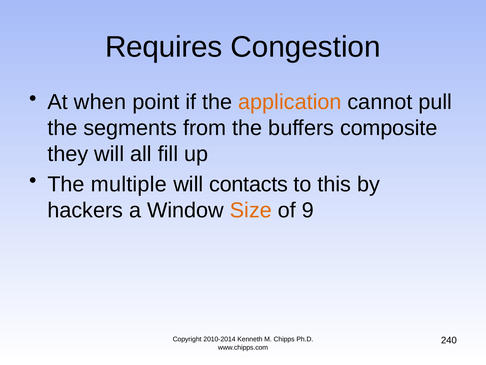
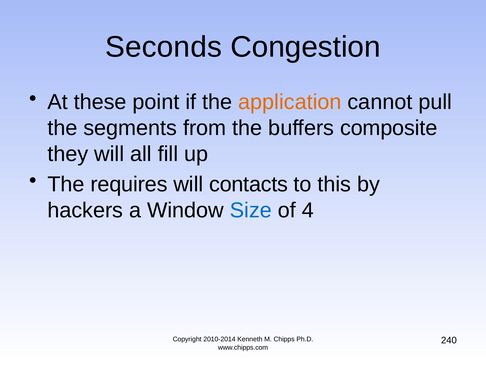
Requires: Requires -> Seconds (163, 47)
when: when -> these (100, 102)
multiple: multiple -> requires (129, 184)
Size colour: orange -> blue (251, 210)
9: 9 -> 4 (308, 210)
